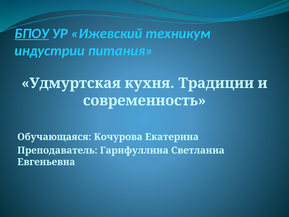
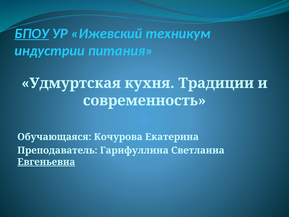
Евгеньевна underline: none -> present (46, 162)
